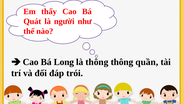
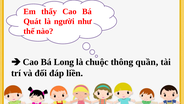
là thông: thông -> chuộc (97, 62)
trói: trói -> liền (75, 73)
